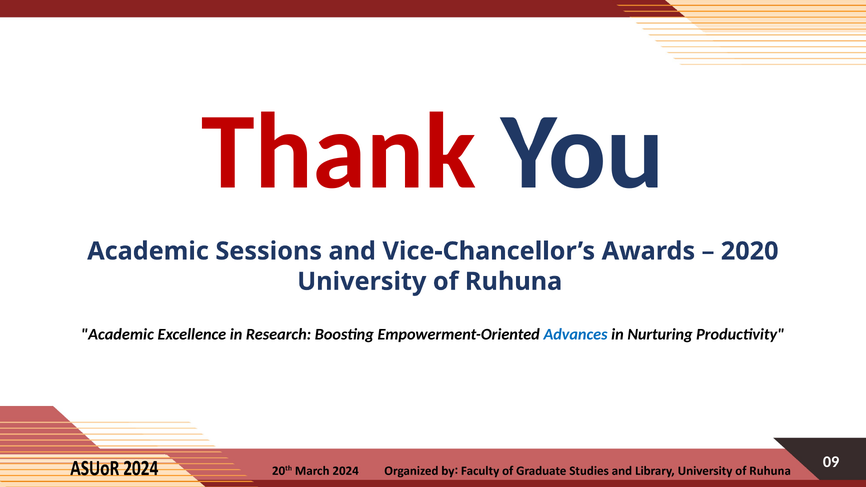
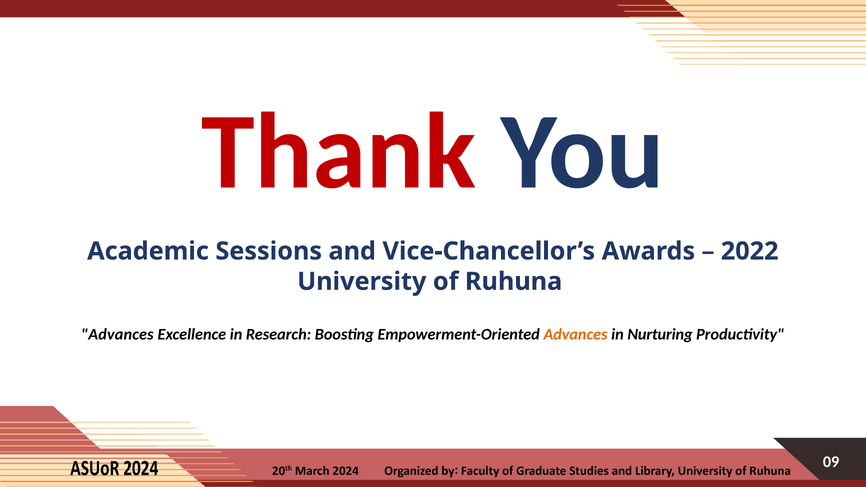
2020: 2020 -> 2022 (750, 251)
Academic: Academic -> Advances (117, 335)
Advances colour: blue -> orange (576, 335)
